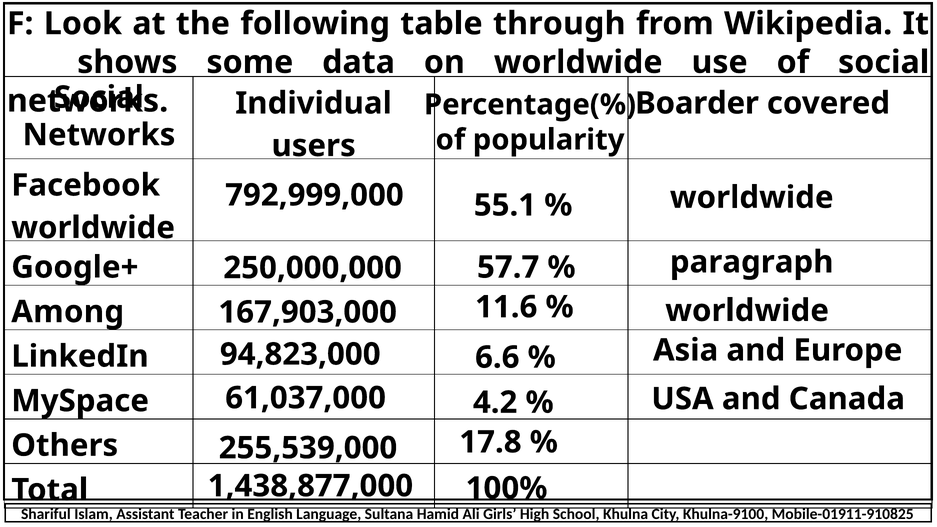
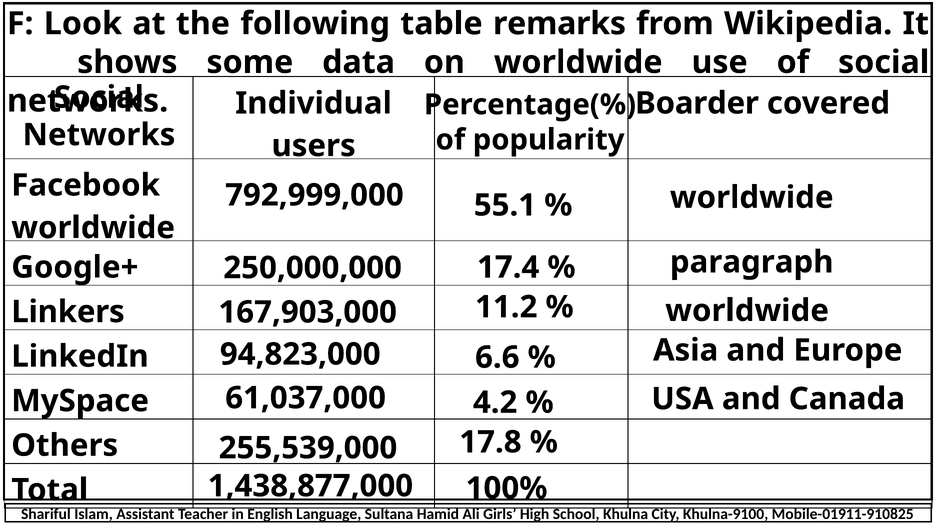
through: through -> remarks (560, 24)
57.7: 57.7 -> 17.4 (508, 267)
11.6: 11.6 -> 11.2 (506, 307)
Among: Among -> Linkers (68, 312)
